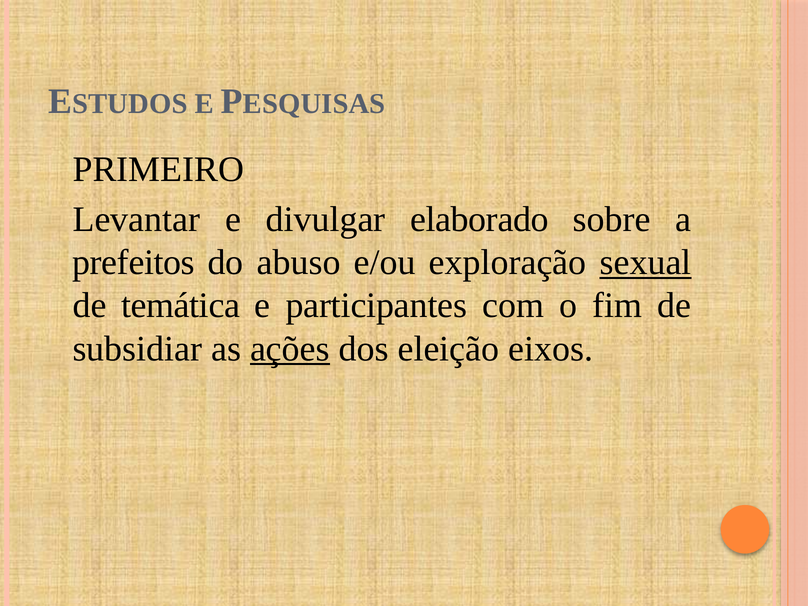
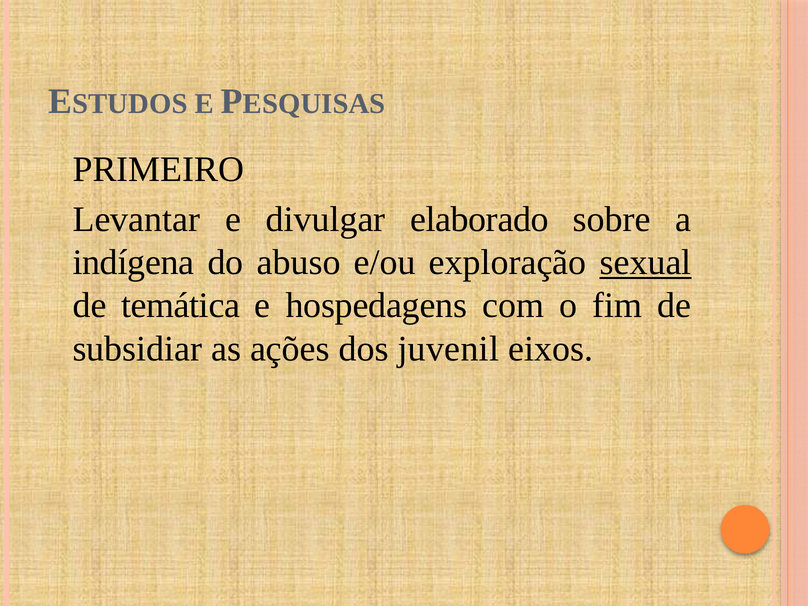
prefeitos: prefeitos -> indígena (133, 262)
participantes: participantes -> hospedagens (376, 306)
ações underline: present -> none (290, 349)
eleição: eleição -> juvenil (448, 349)
